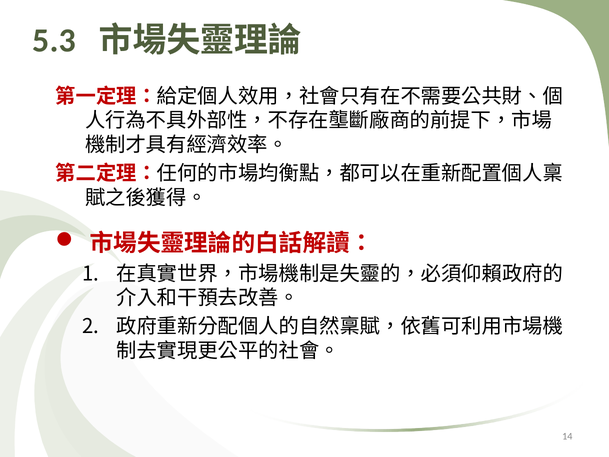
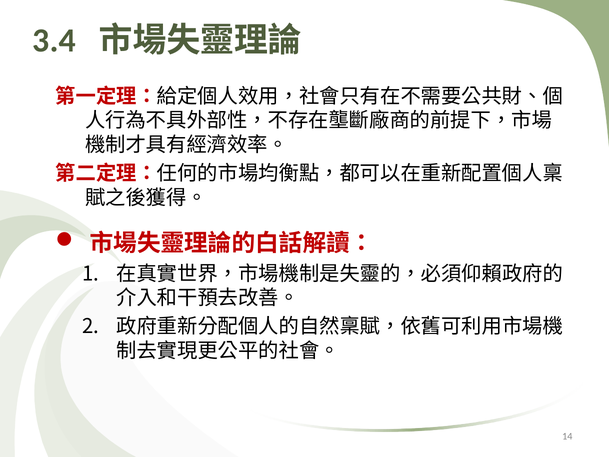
5.3: 5.3 -> 3.4 (54, 40)
